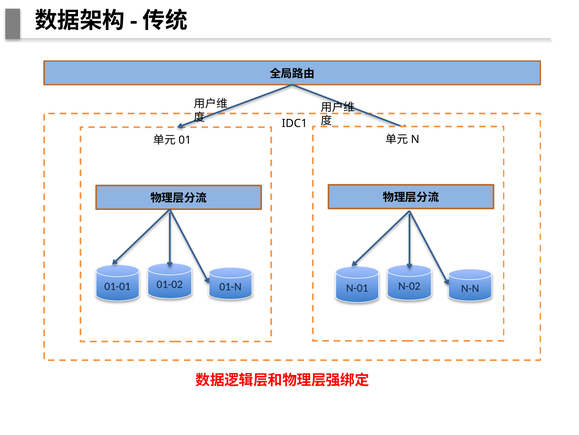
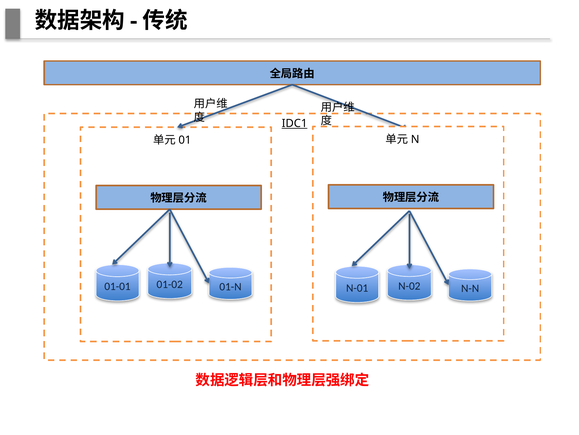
IDC1 underline: none -> present (295, 123)
